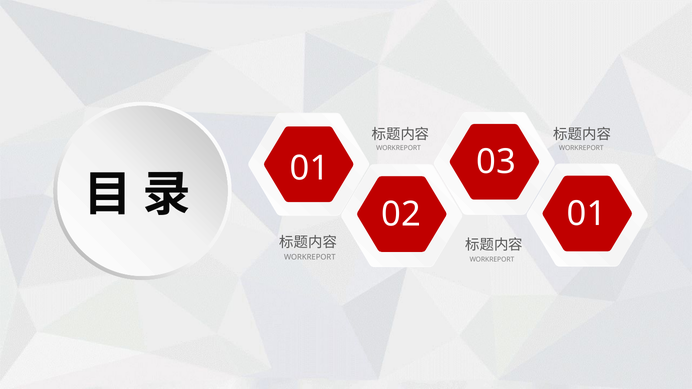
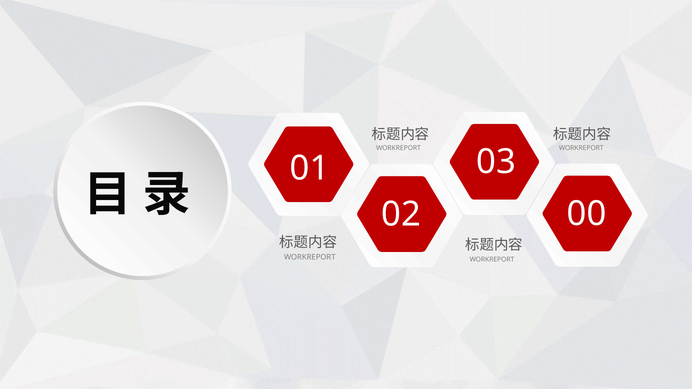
02 01: 01 -> 00 (587, 214)
